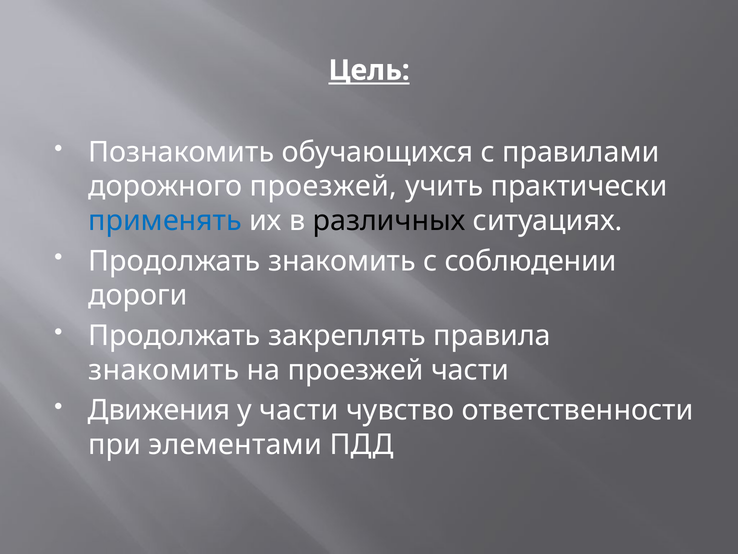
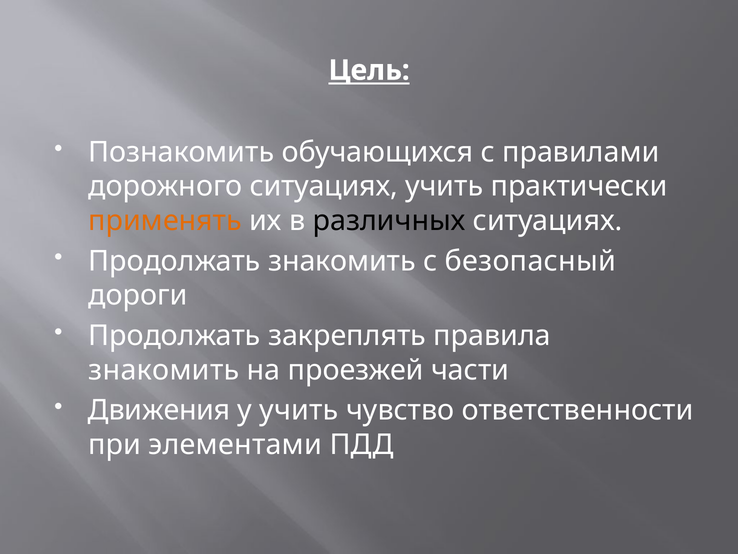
дорожного проезжей: проезжей -> ситуациях (324, 186)
применять colour: blue -> orange (165, 221)
соблюдении: соблюдении -> безопасный (530, 261)
у части: части -> учить (299, 410)
